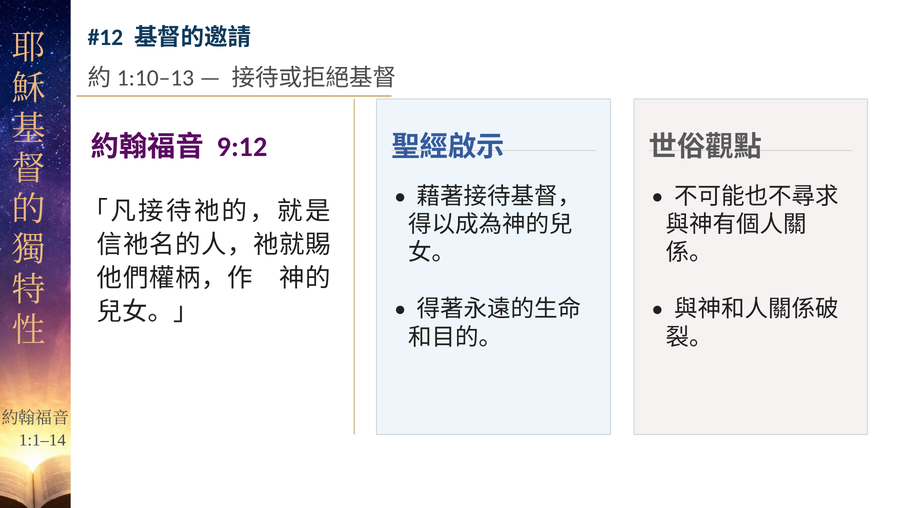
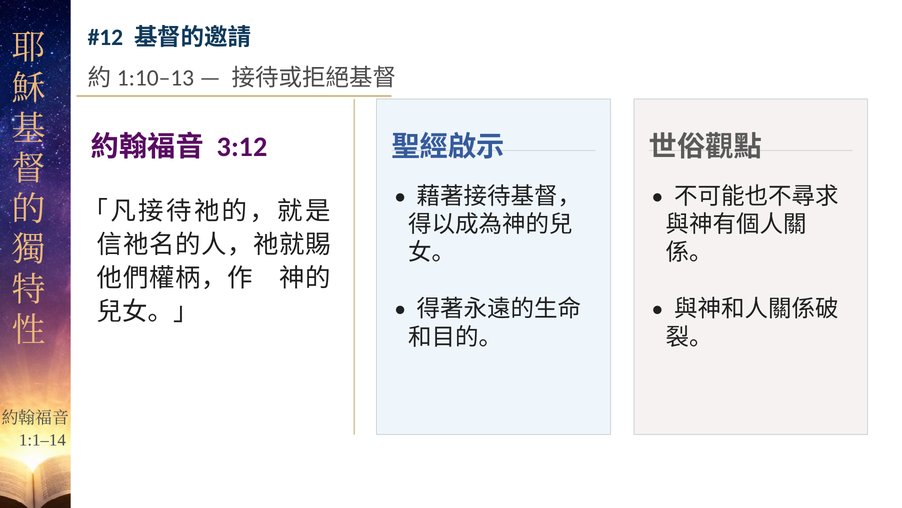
9:12: 9:12 -> 3:12 (242, 147)
